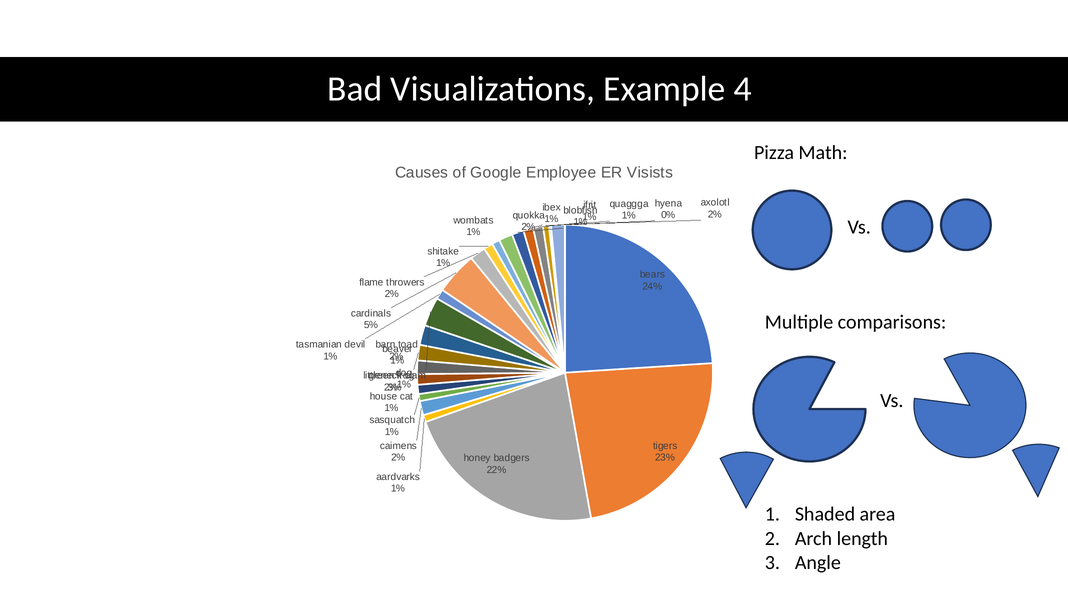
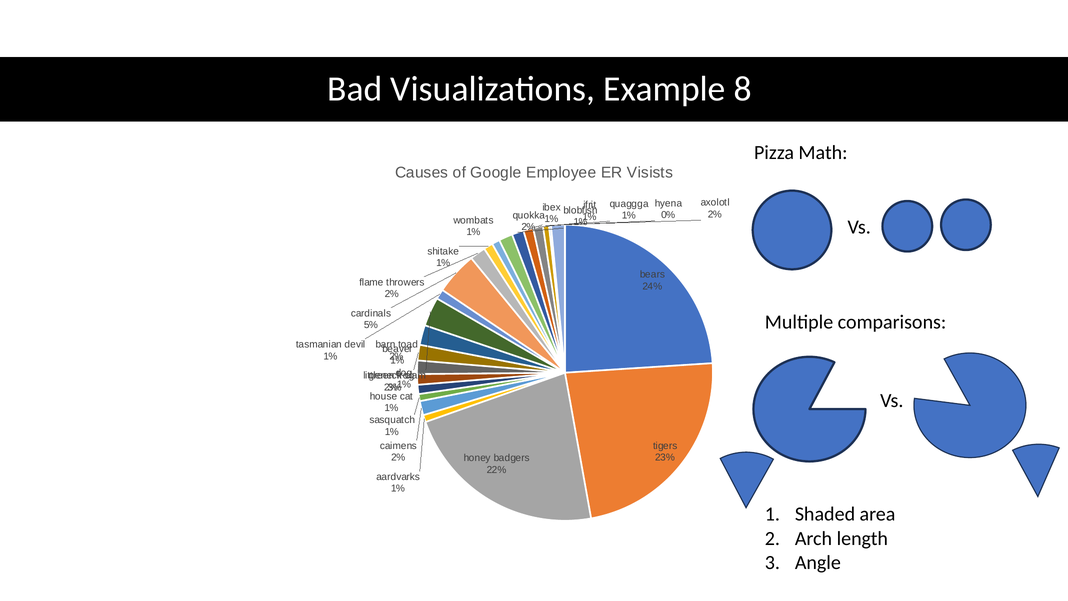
4: 4 -> 8 (743, 89)
